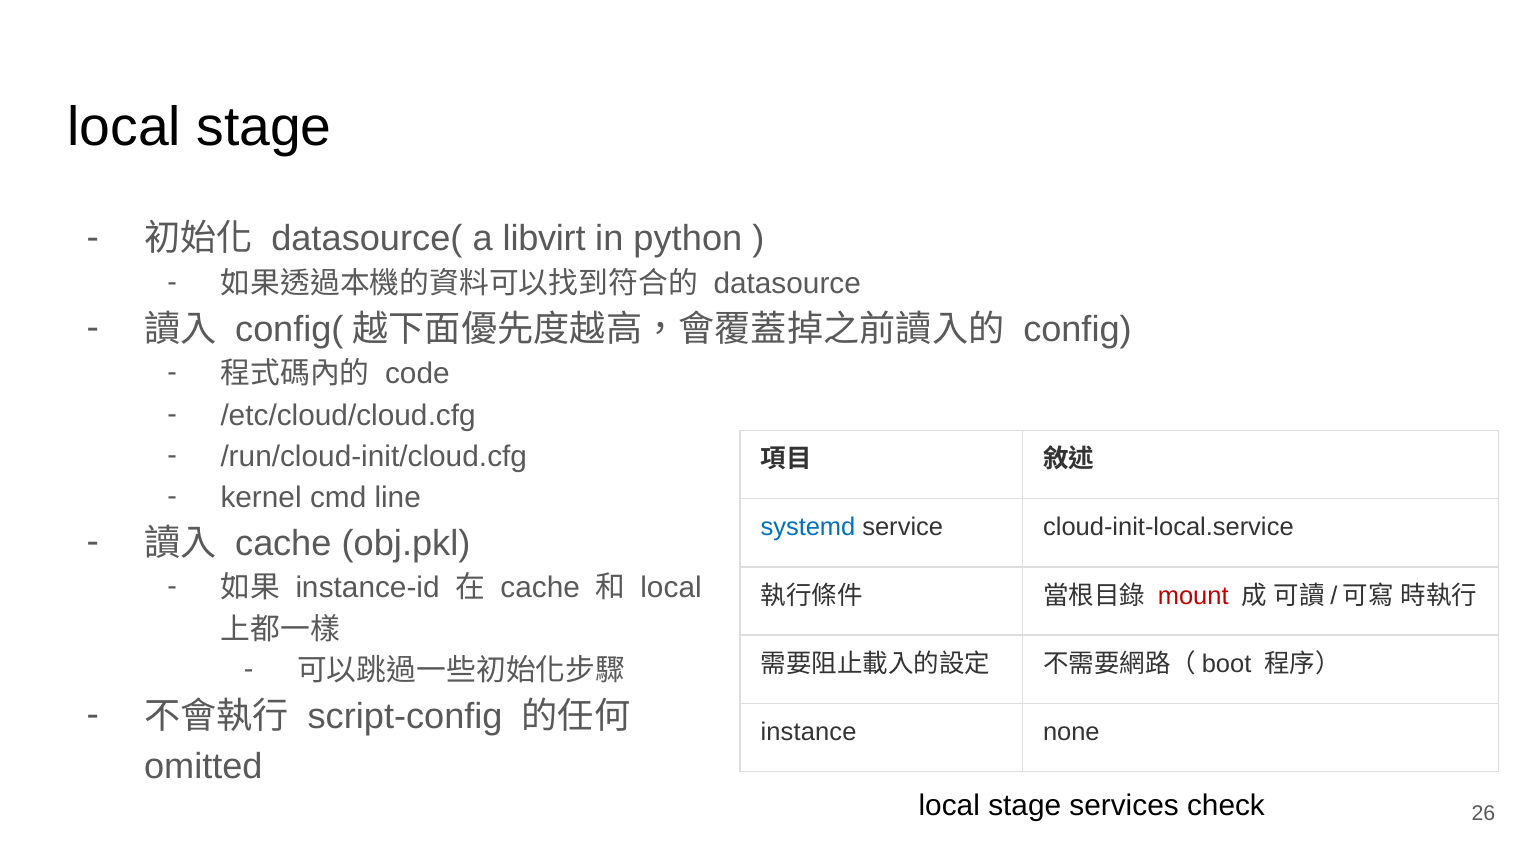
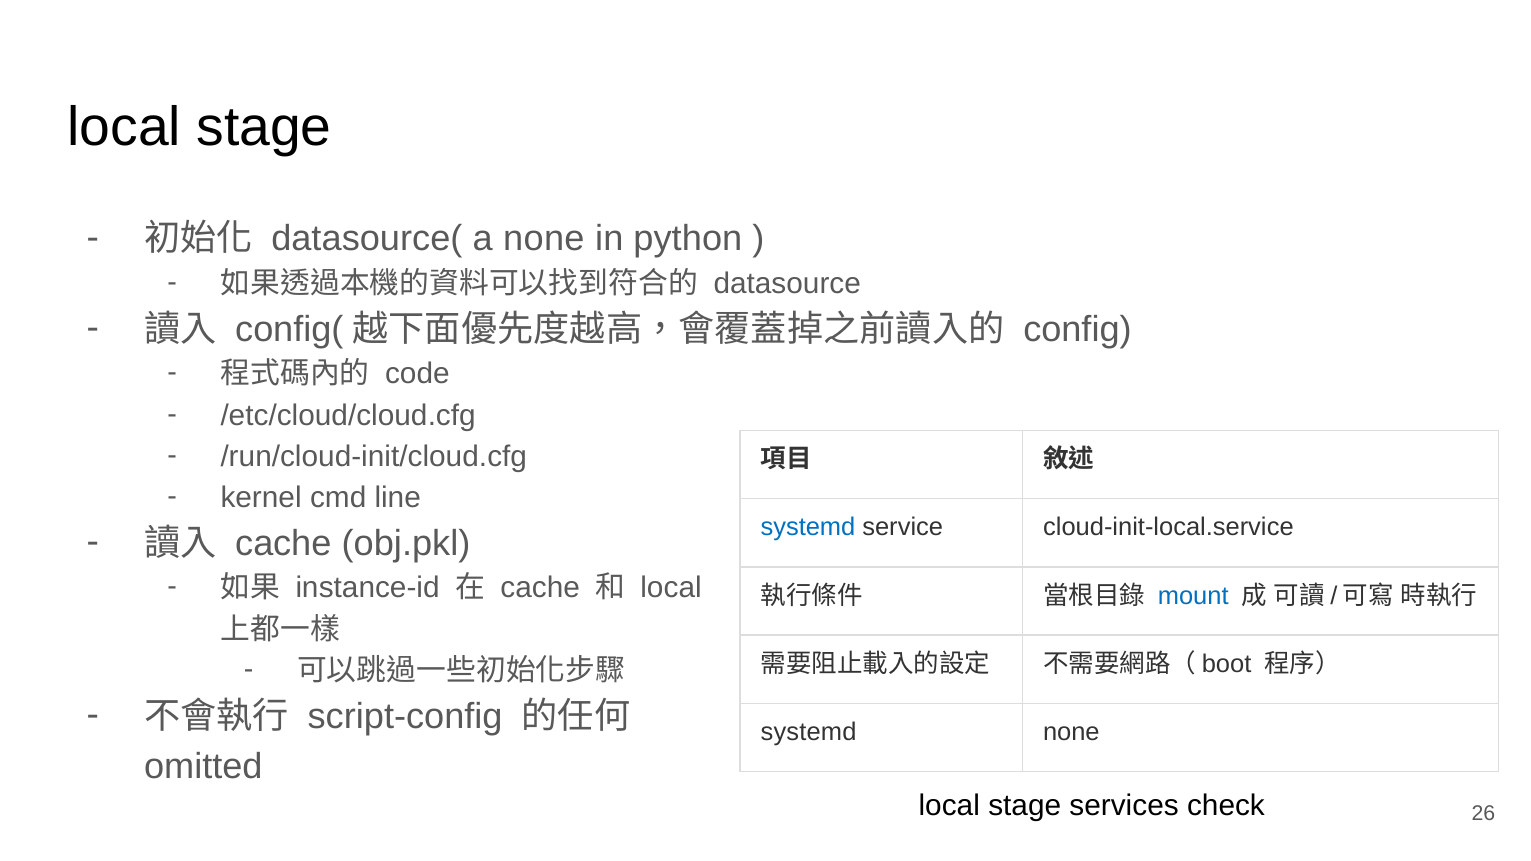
a libvirt: libvirt -> none (544, 239)
mount colour: red -> blue (1193, 596)
instance: instance -> systemd (809, 732)
